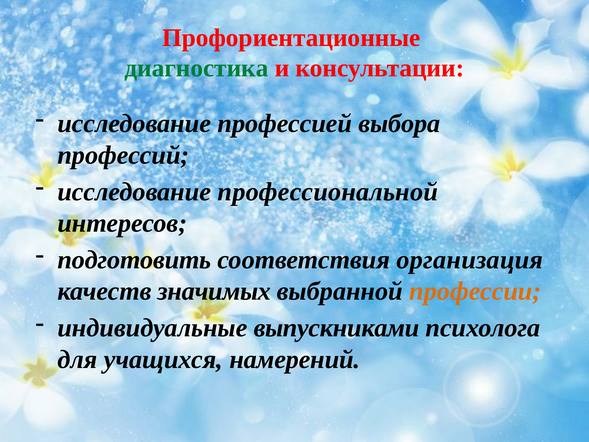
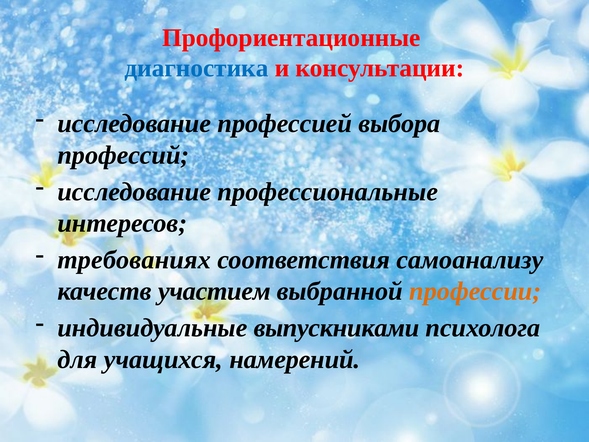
диагностика colour: green -> blue (197, 68)
профессиональной: профессиональной -> профессиональные (328, 192)
подготовить: подготовить -> требованиях (134, 260)
организация: организация -> самоанализу (470, 260)
значимых: значимых -> участием (214, 291)
